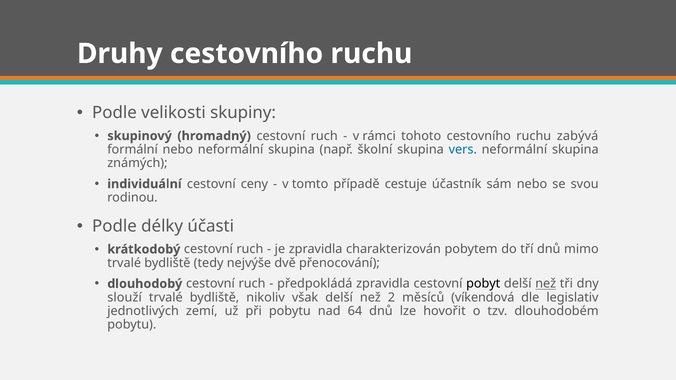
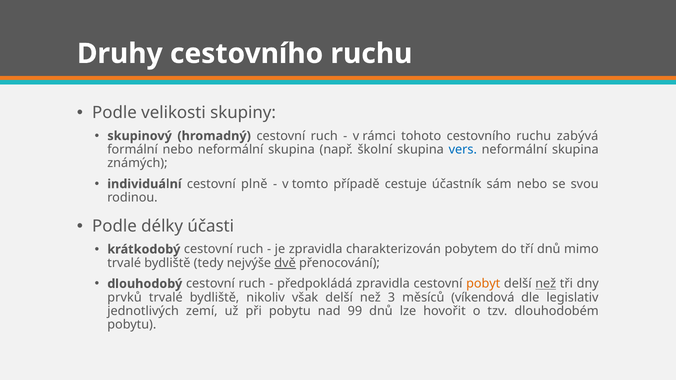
ceny: ceny -> plně (254, 184)
dvě underline: none -> present (285, 263)
pobyt colour: black -> orange (483, 284)
slouží: slouží -> prvků (125, 298)
2: 2 -> 3 (391, 298)
64: 64 -> 99 (355, 311)
